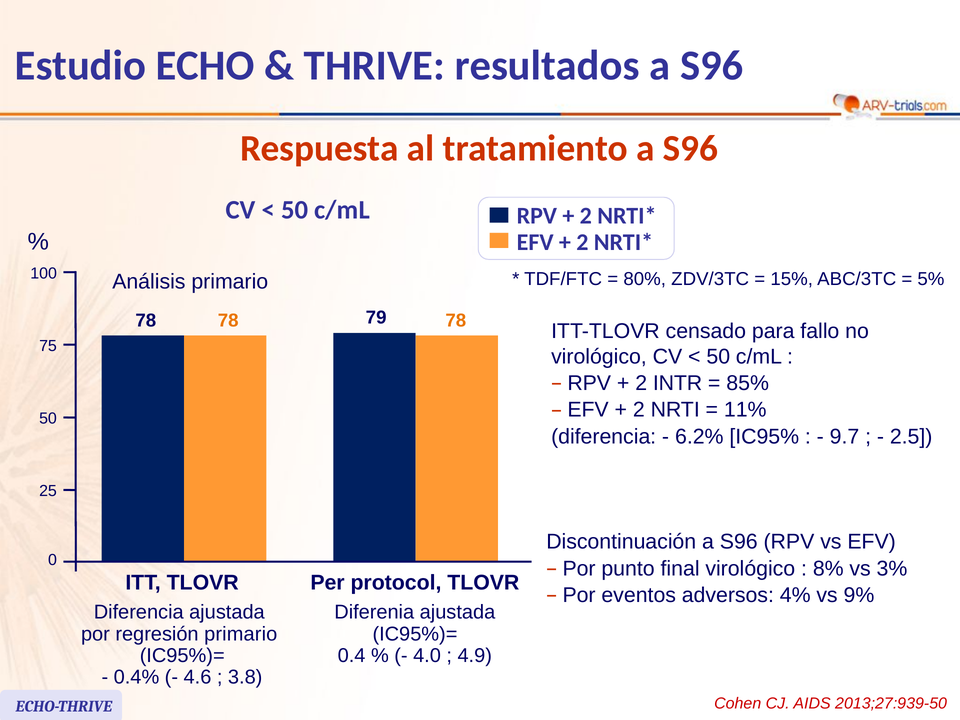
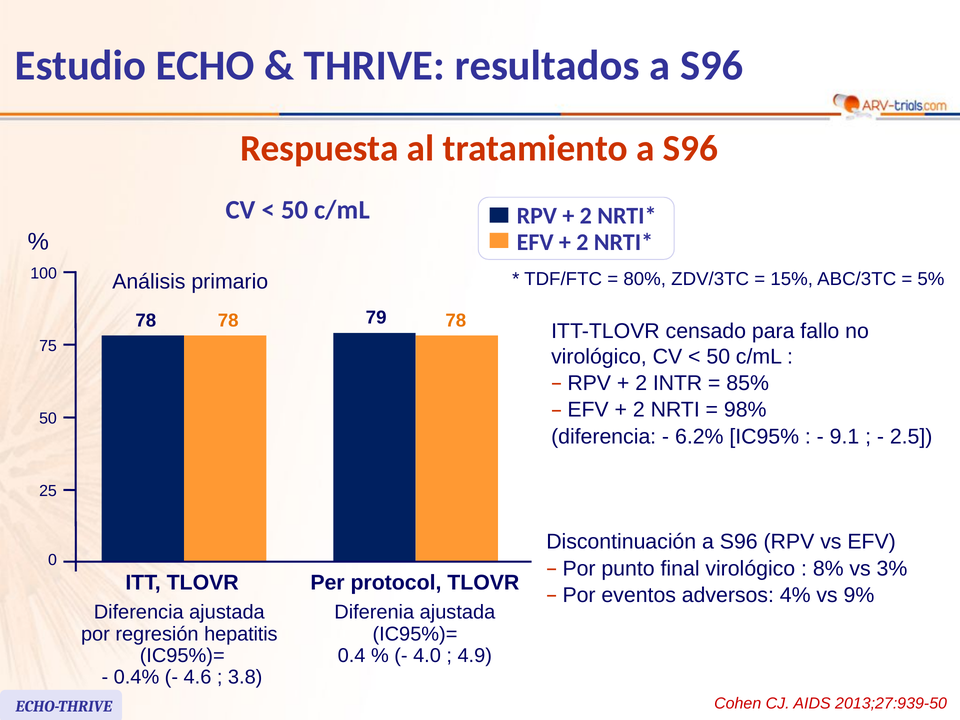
11%: 11% -> 98% (745, 410)
9.7: 9.7 -> 9.1 (844, 437)
regresión primario: primario -> hepatitis (241, 634)
